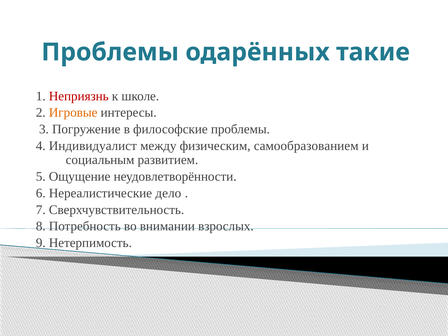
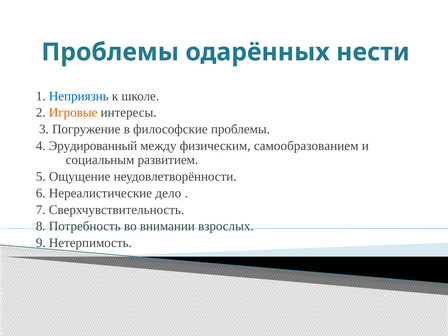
такие: такие -> нести (373, 52)
Неприязнь colour: red -> blue (79, 96)
Индивидуалист: Индивидуалист -> Эрудированный (93, 146)
